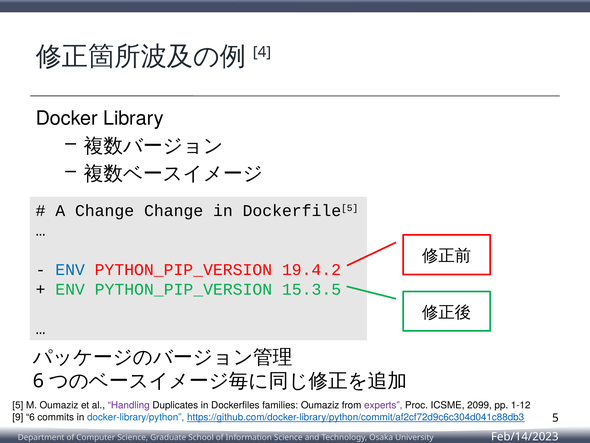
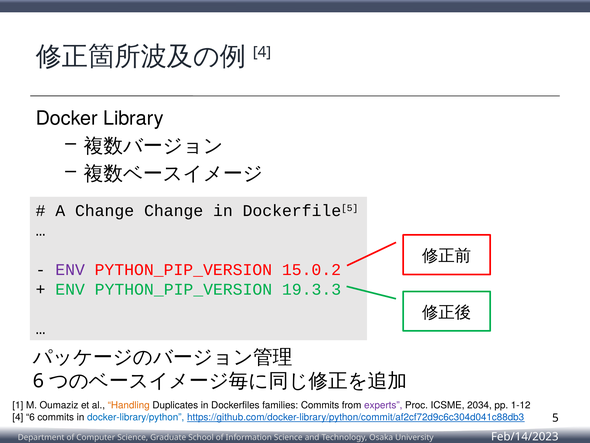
ENV colour: blue -> purple (70, 270)
19.4.2: 19.4.2 -> 15.0.2 (311, 270)
15.3.5: 15.3.5 -> 19.3.3 (312, 289)
5: 5 -> 1 (18, 405)
Handling colour: purple -> orange (129, 405)
families Oumaziz: Oumaziz -> Commits (320, 405)
2099: 2099 -> 2034 (479, 405)
9: 9 -> 4 (18, 417)
